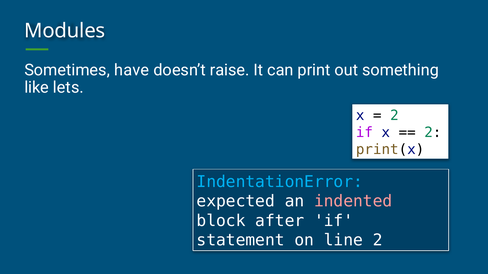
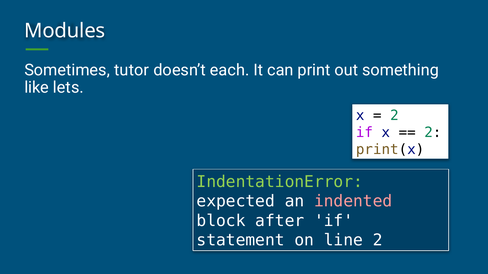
have: have -> tutor (132, 70)
raise: raise -> each (230, 70)
IndentationError colour: light blue -> light green (280, 182)
